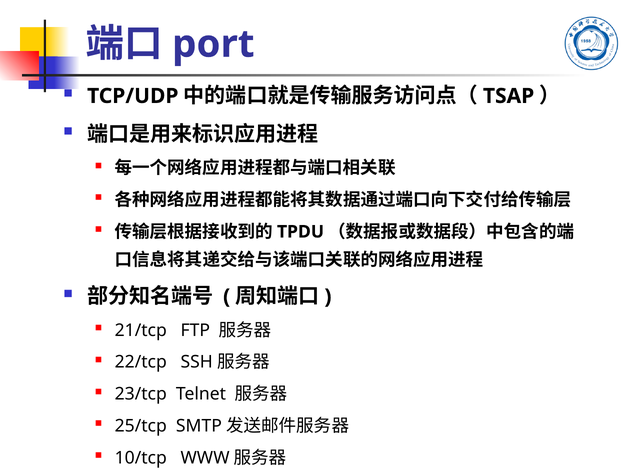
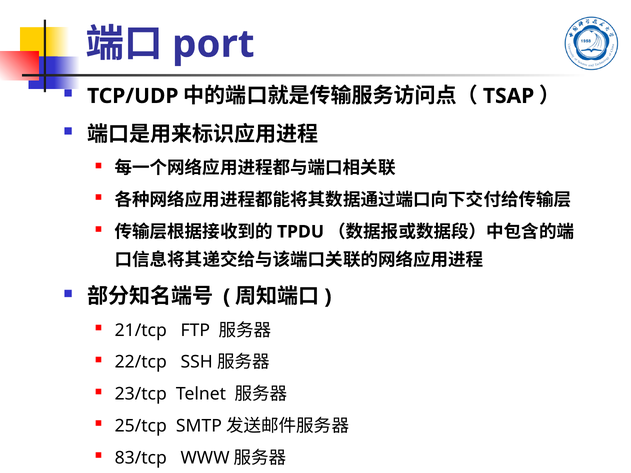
10/tcp: 10/tcp -> 83/tcp (141, 458)
